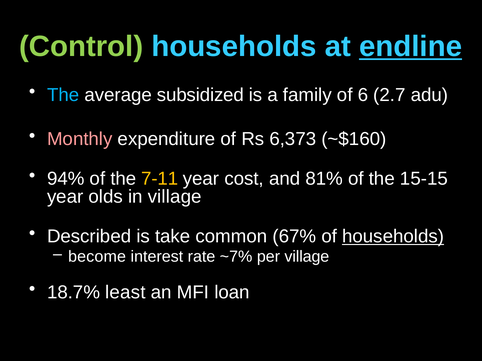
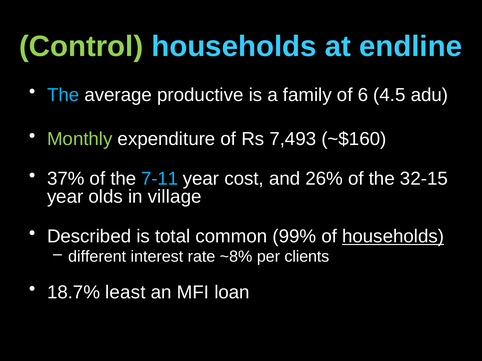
endline underline: present -> none (411, 47)
subsidized: subsidized -> productive (200, 95)
2.7: 2.7 -> 4.5 (389, 95)
Monthly colour: pink -> light green (80, 139)
6,373: 6,373 -> 7,493 (293, 139)
94%: 94% -> 37% (66, 179)
7-11 colour: yellow -> light blue (160, 179)
81%: 81% -> 26% (324, 179)
15-15: 15-15 -> 32-15 (424, 179)
take: take -> total (173, 237)
67%: 67% -> 99% (294, 237)
become: become -> different (97, 257)
~7%: ~7% -> ~8% (236, 257)
per village: village -> clients (307, 257)
